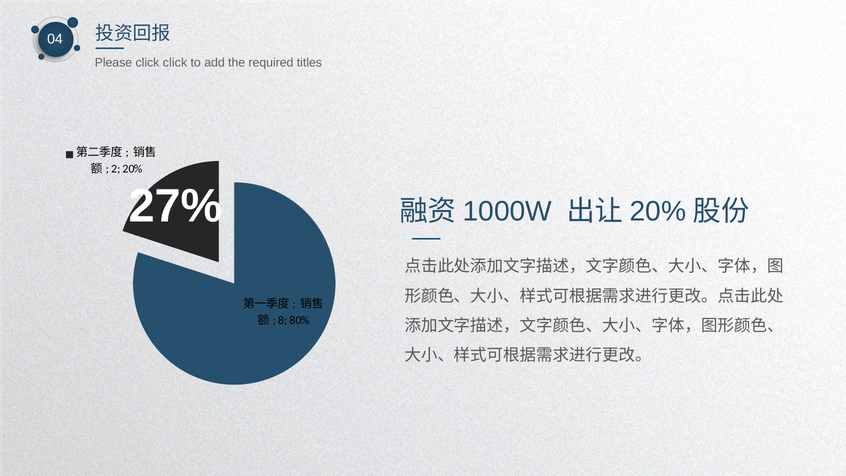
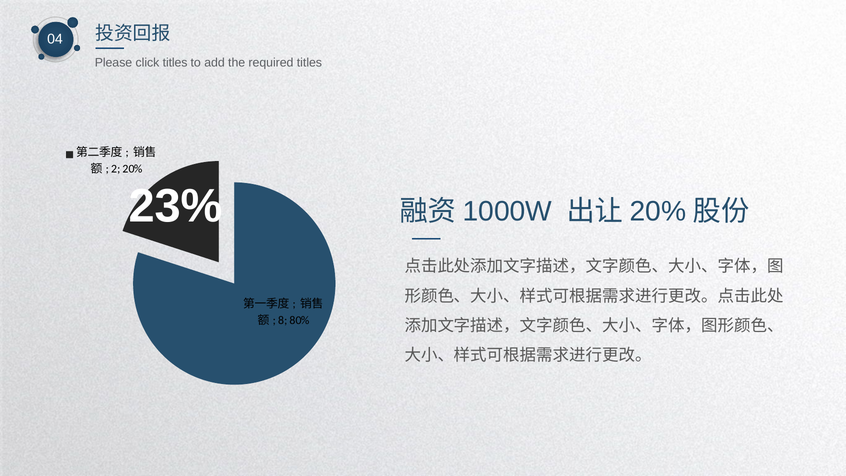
click click: click -> titles (175, 62)
27%: 27% -> 23% (176, 206)
